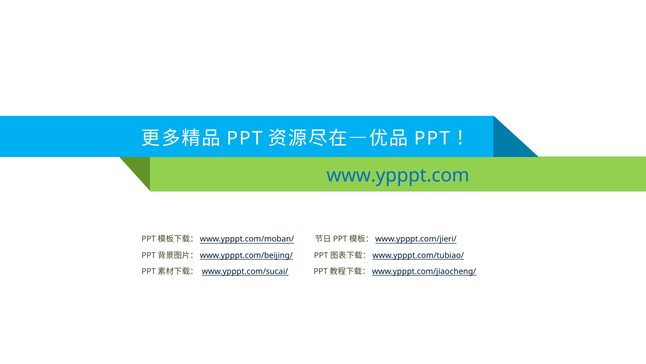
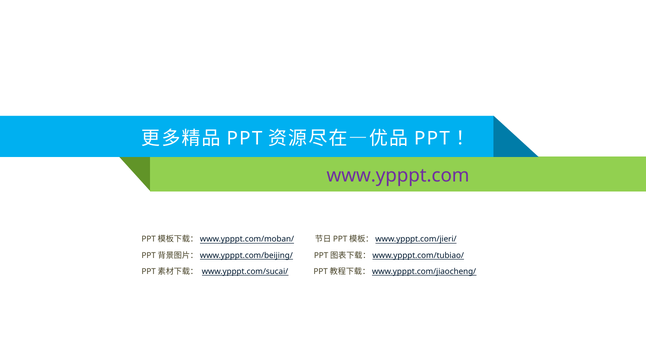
www.ypppt.com colour: blue -> purple (398, 175)
